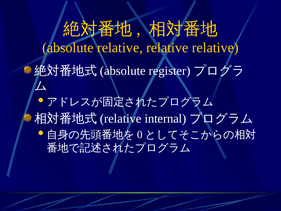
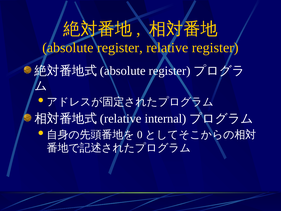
relative: relative -> register (120, 48)
relative: relative -> register (215, 48)
